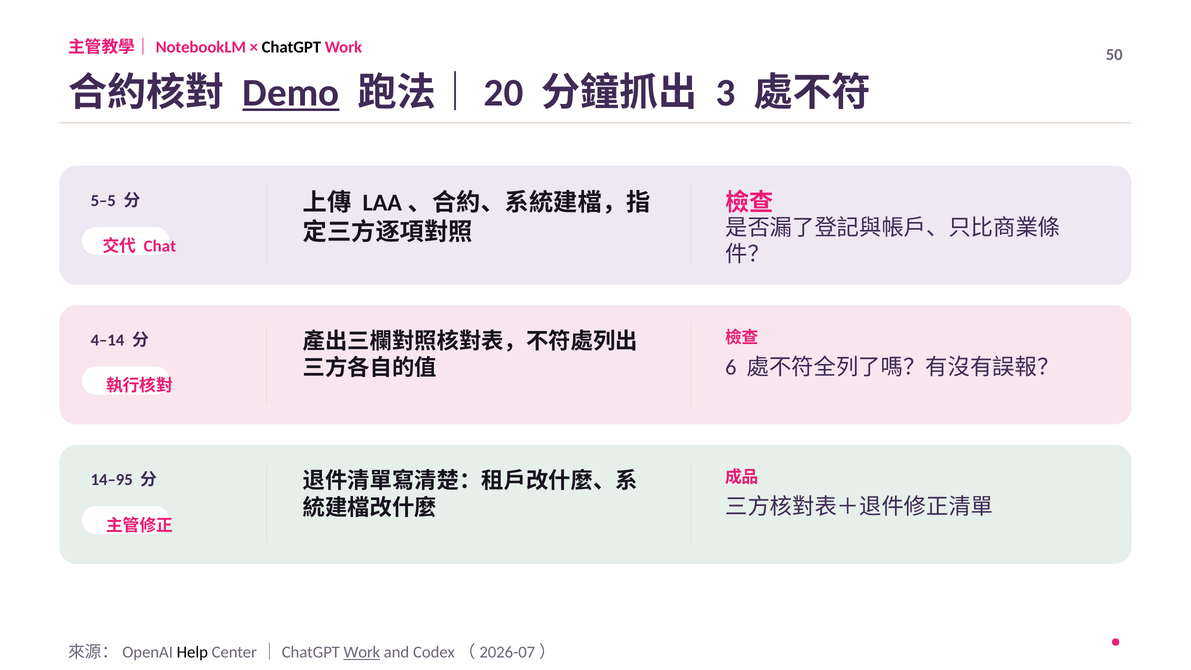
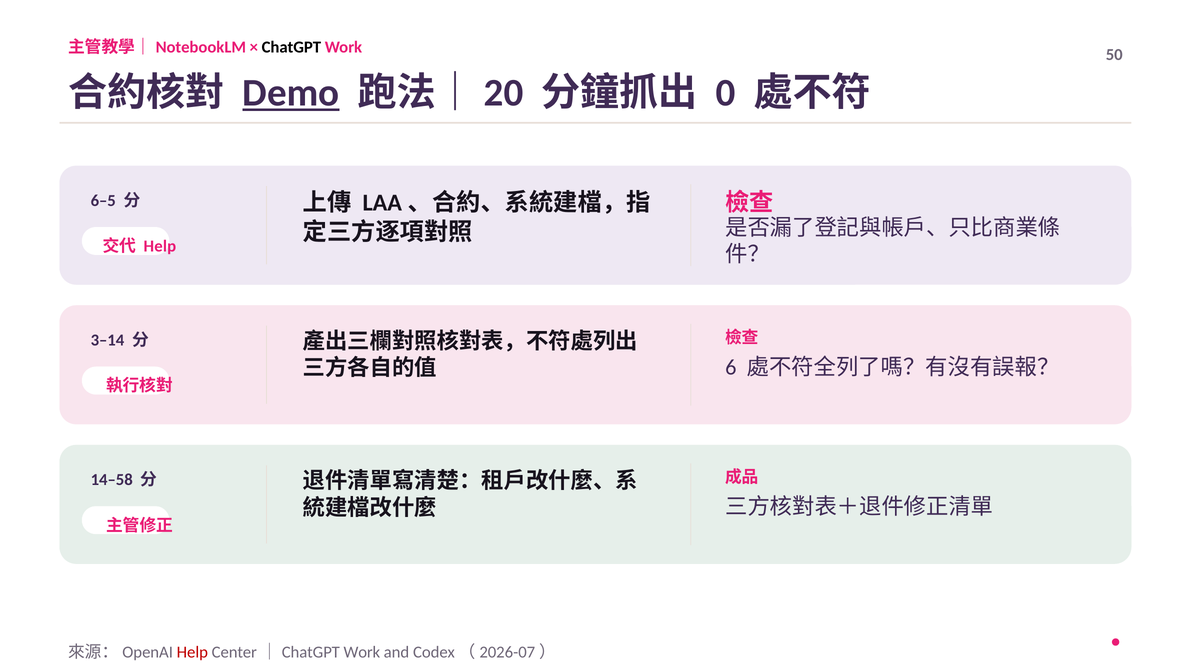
3: 3 -> 0 (725, 93)
5–5: 5–5 -> 6–5 (103, 201)
Chat: Chat -> Help (160, 246)
4–14: 4–14 -> 3–14 (107, 340)
14–95: 14–95 -> 14–58 (112, 480)
Help colour: black -> red (192, 652)
Work underline: present -> none (362, 652)
